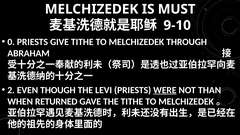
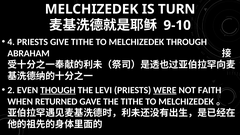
MUST: MUST -> TURN (177, 9)
0: 0 -> 4 (11, 42)
THOUGH underline: none -> present (58, 90)
THAN: THAN -> FAITH (210, 90)
